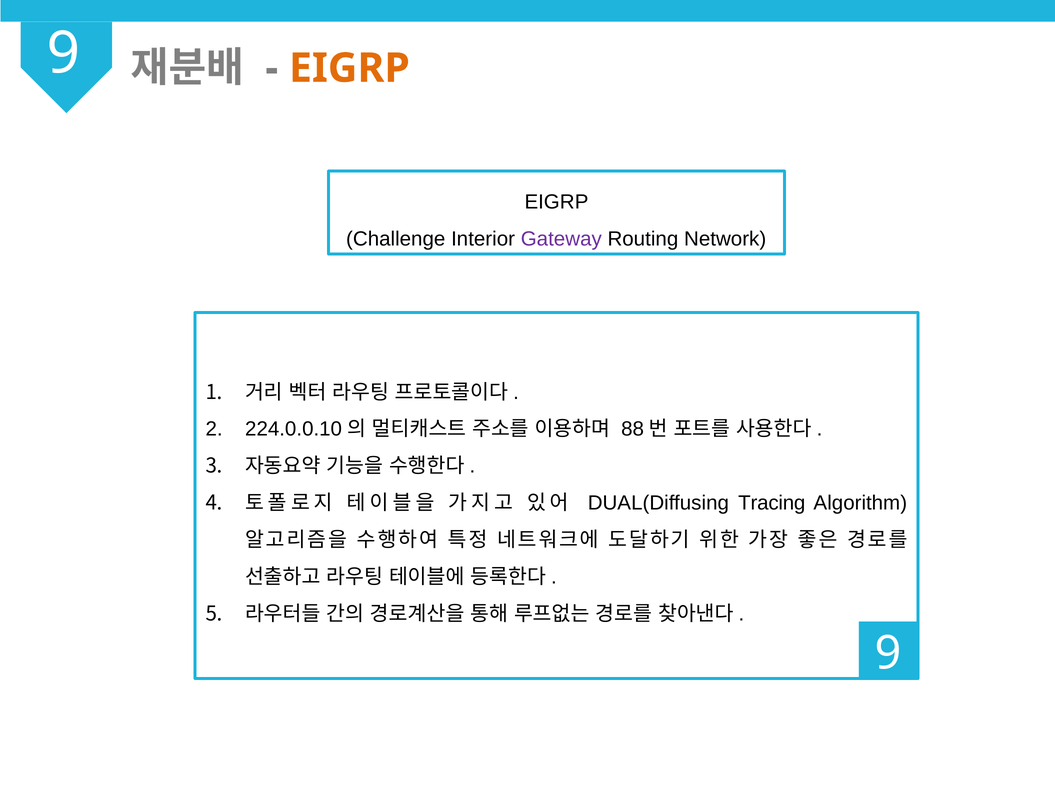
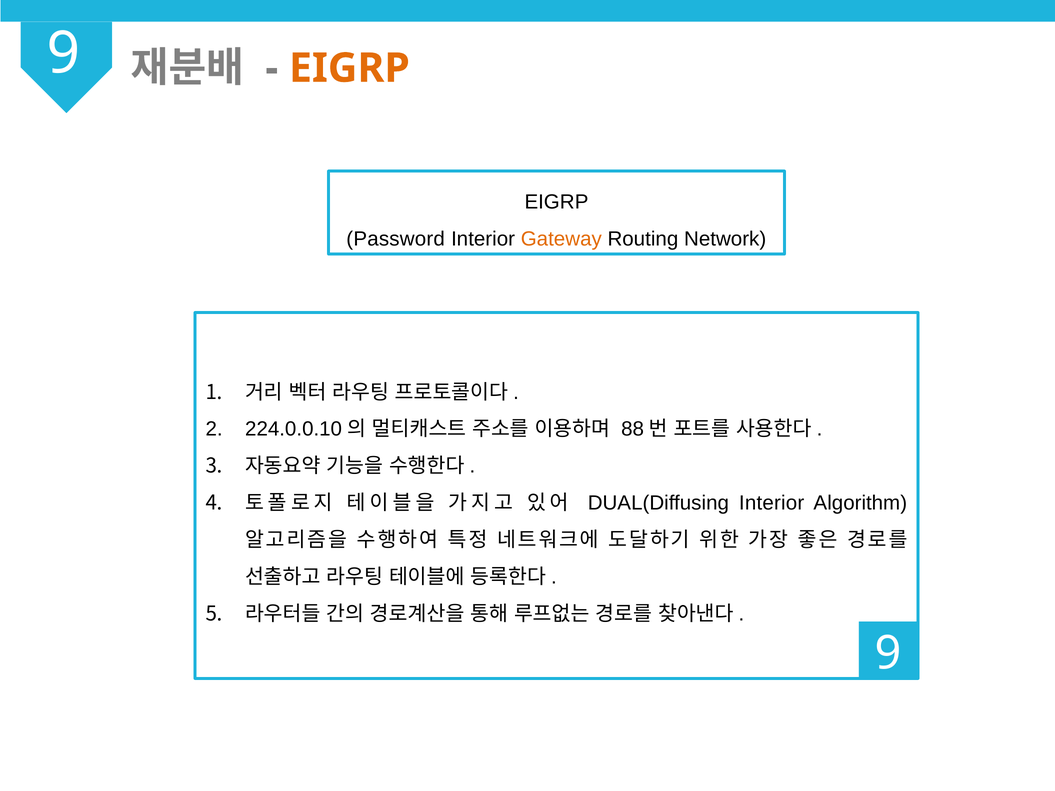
Challenge: Challenge -> Password (396, 239)
Gateway colour: purple -> orange (561, 239)
DUAL(Diffusing Tracing: Tracing -> Interior (772, 503)
